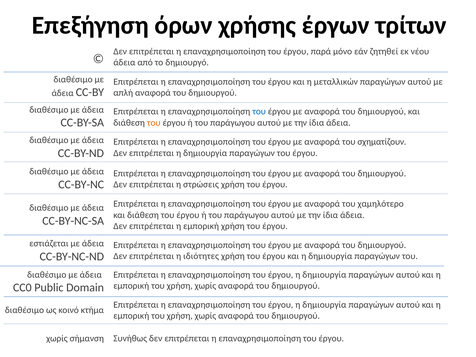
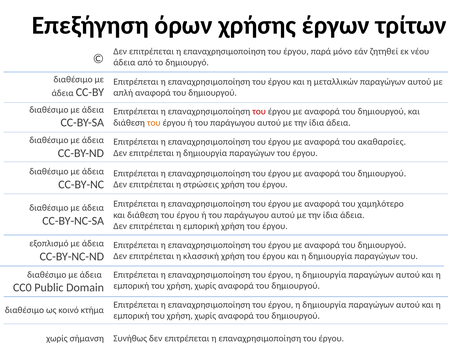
του colour: blue -> red (259, 112)
σχηματίζουν: σχηματίζουν -> ακαθαρσίες (382, 142)
εστιάζεται: εστιάζεται -> εξοπλισμό (49, 244)
ιδιότητες: ιδιότητες -> κλασσική (201, 256)
